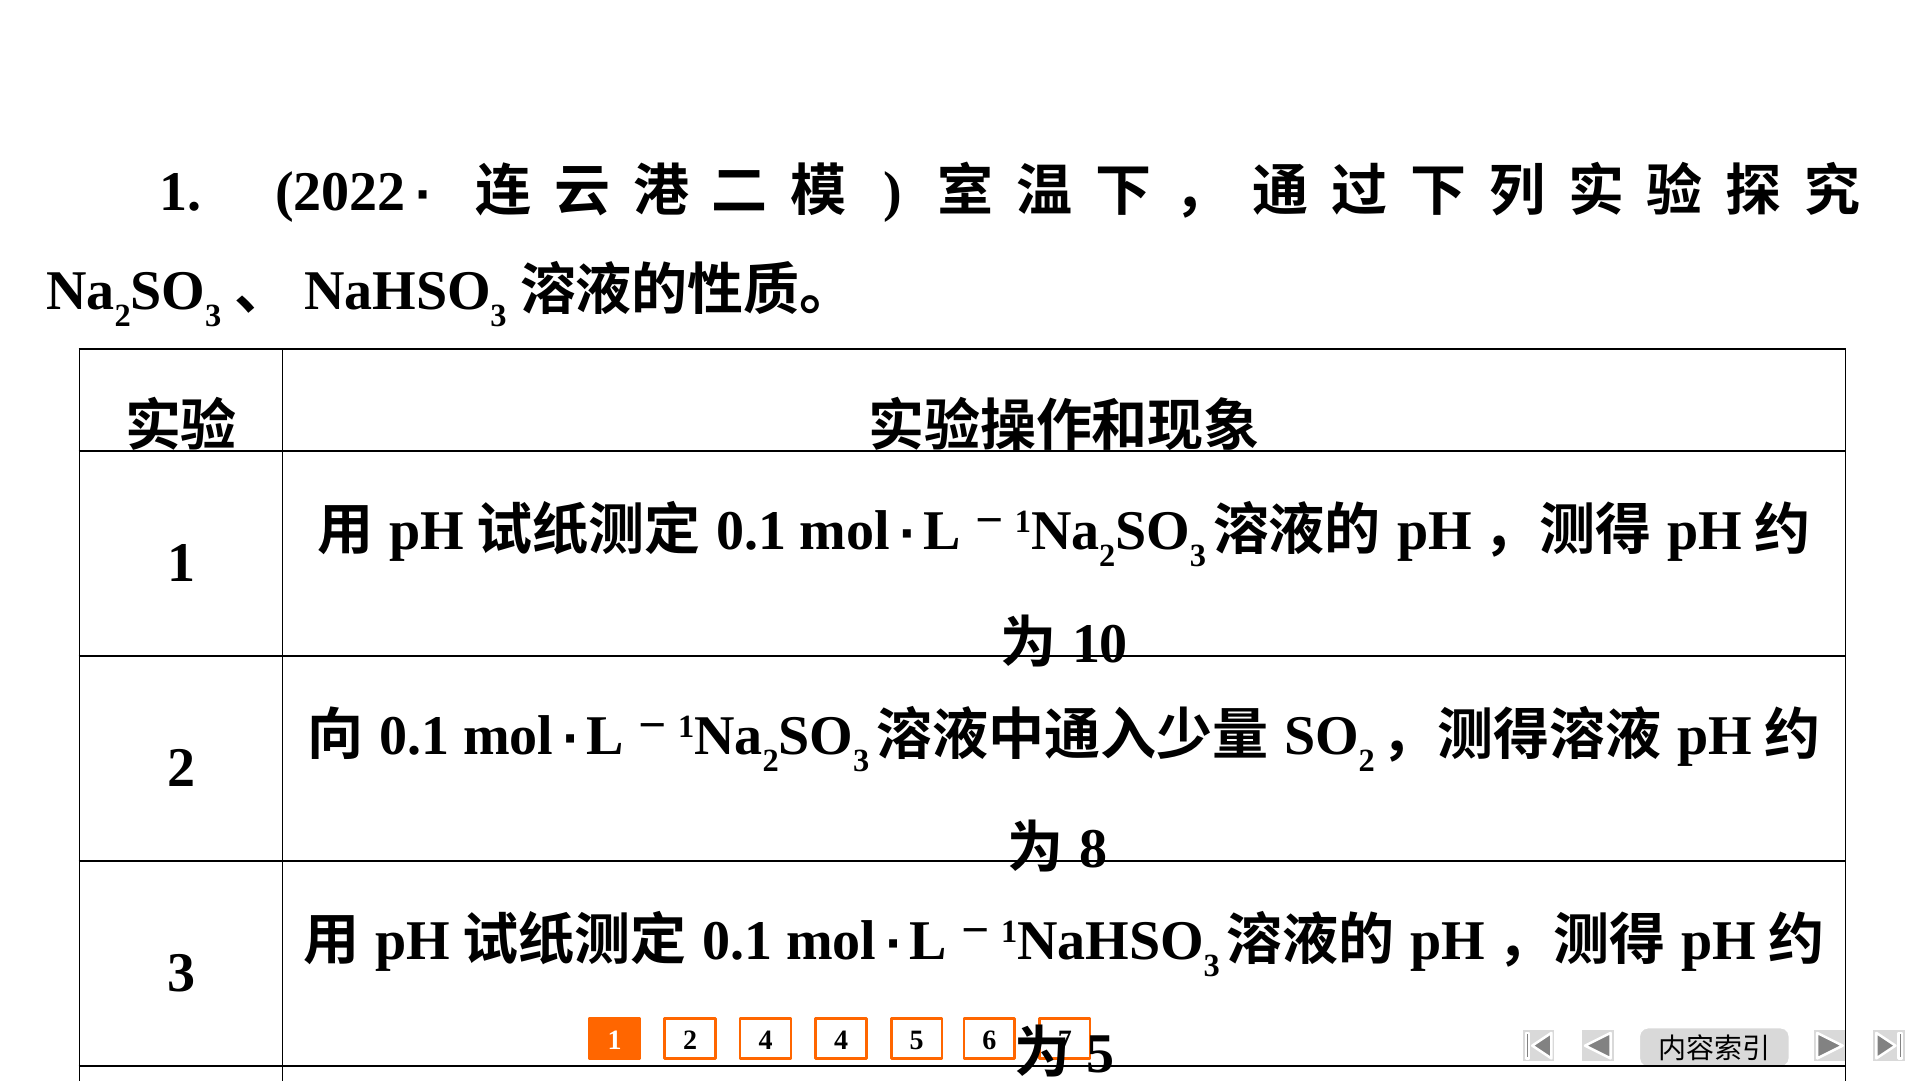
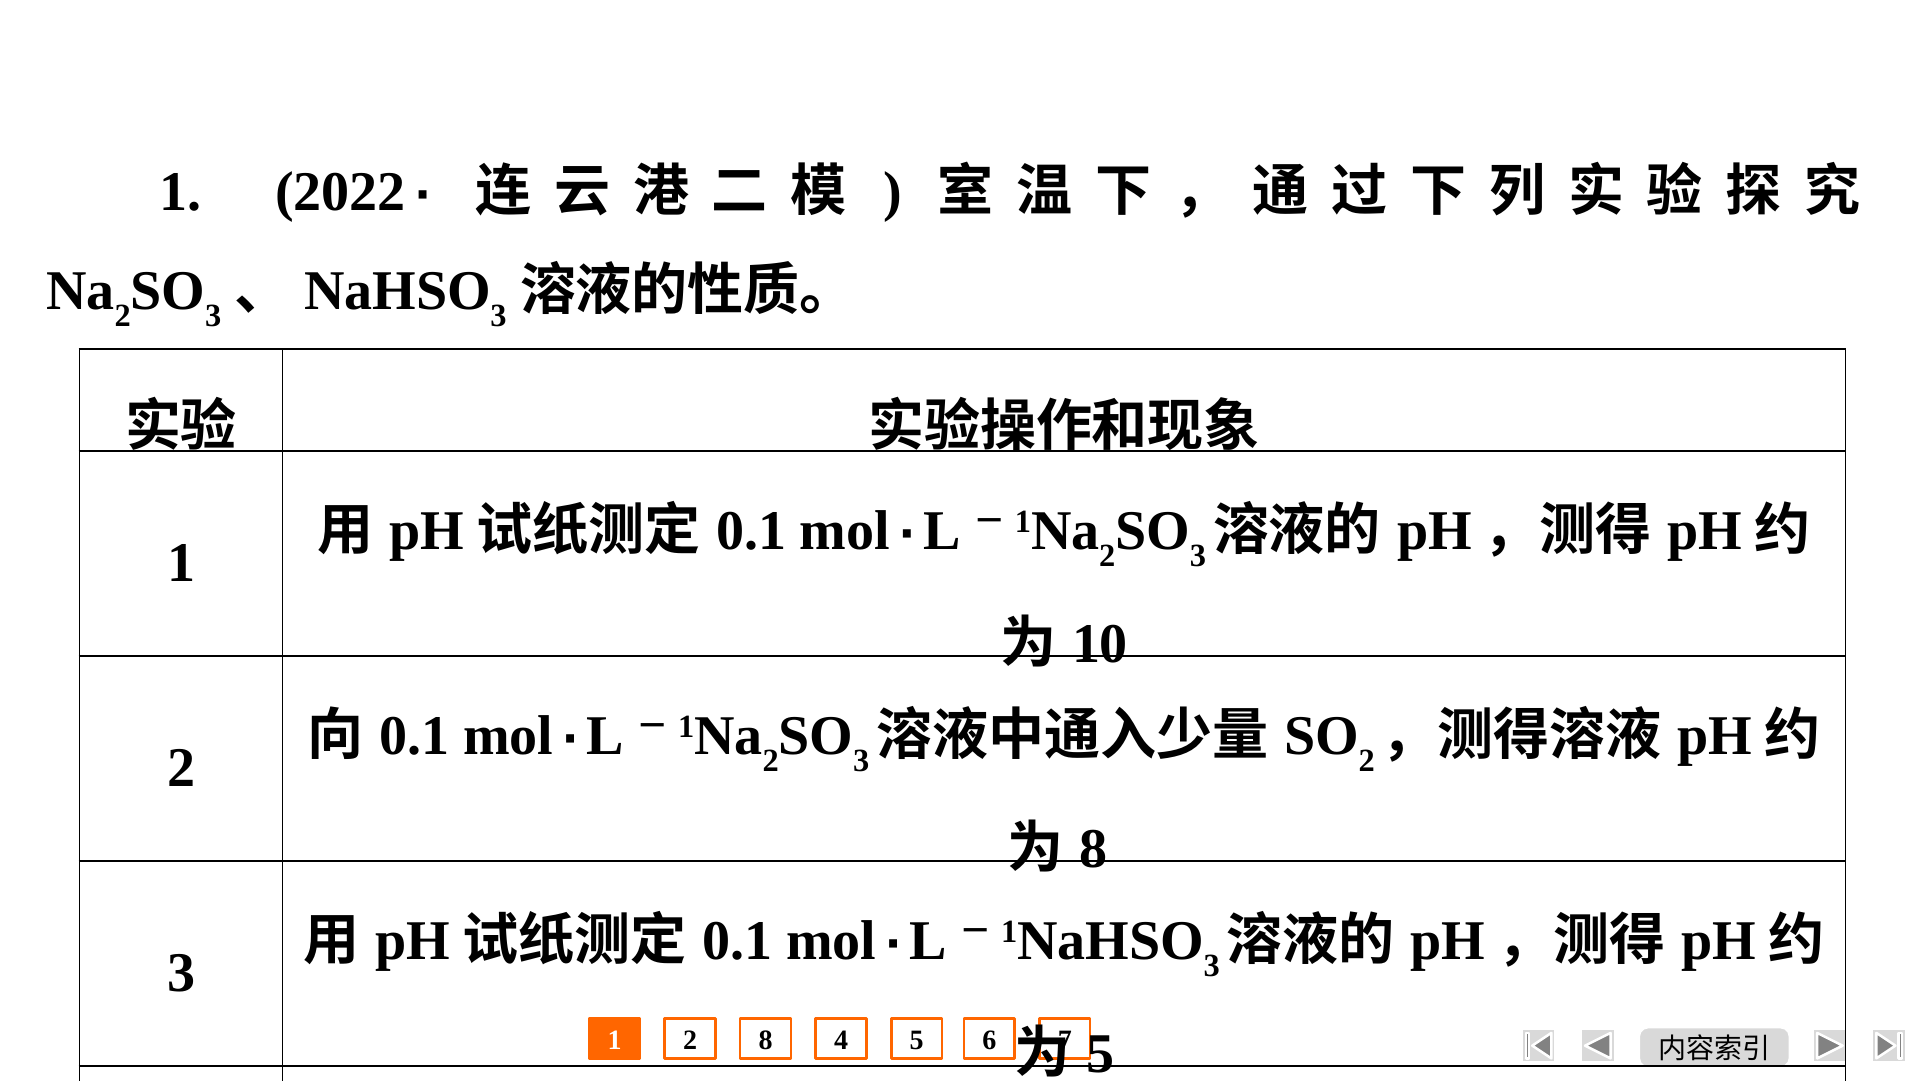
1 4: 4 -> 8 (766, 1040)
